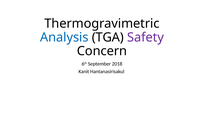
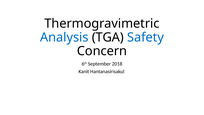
Safety colour: purple -> blue (145, 37)
